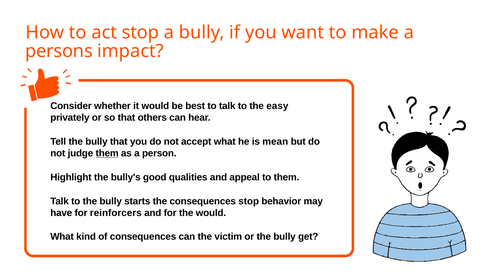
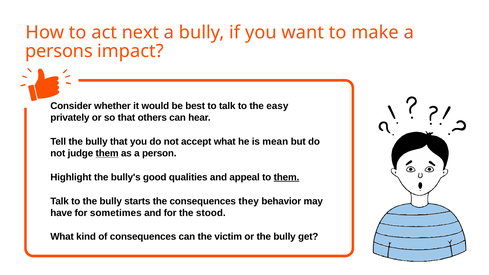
act stop: stop -> next (140, 33)
them underline: none -> present (287, 177)
consequences stop: stop -> they (249, 201)
reinforcers: reinforcers -> sometimes (116, 213)
the would: would -> stood (211, 213)
